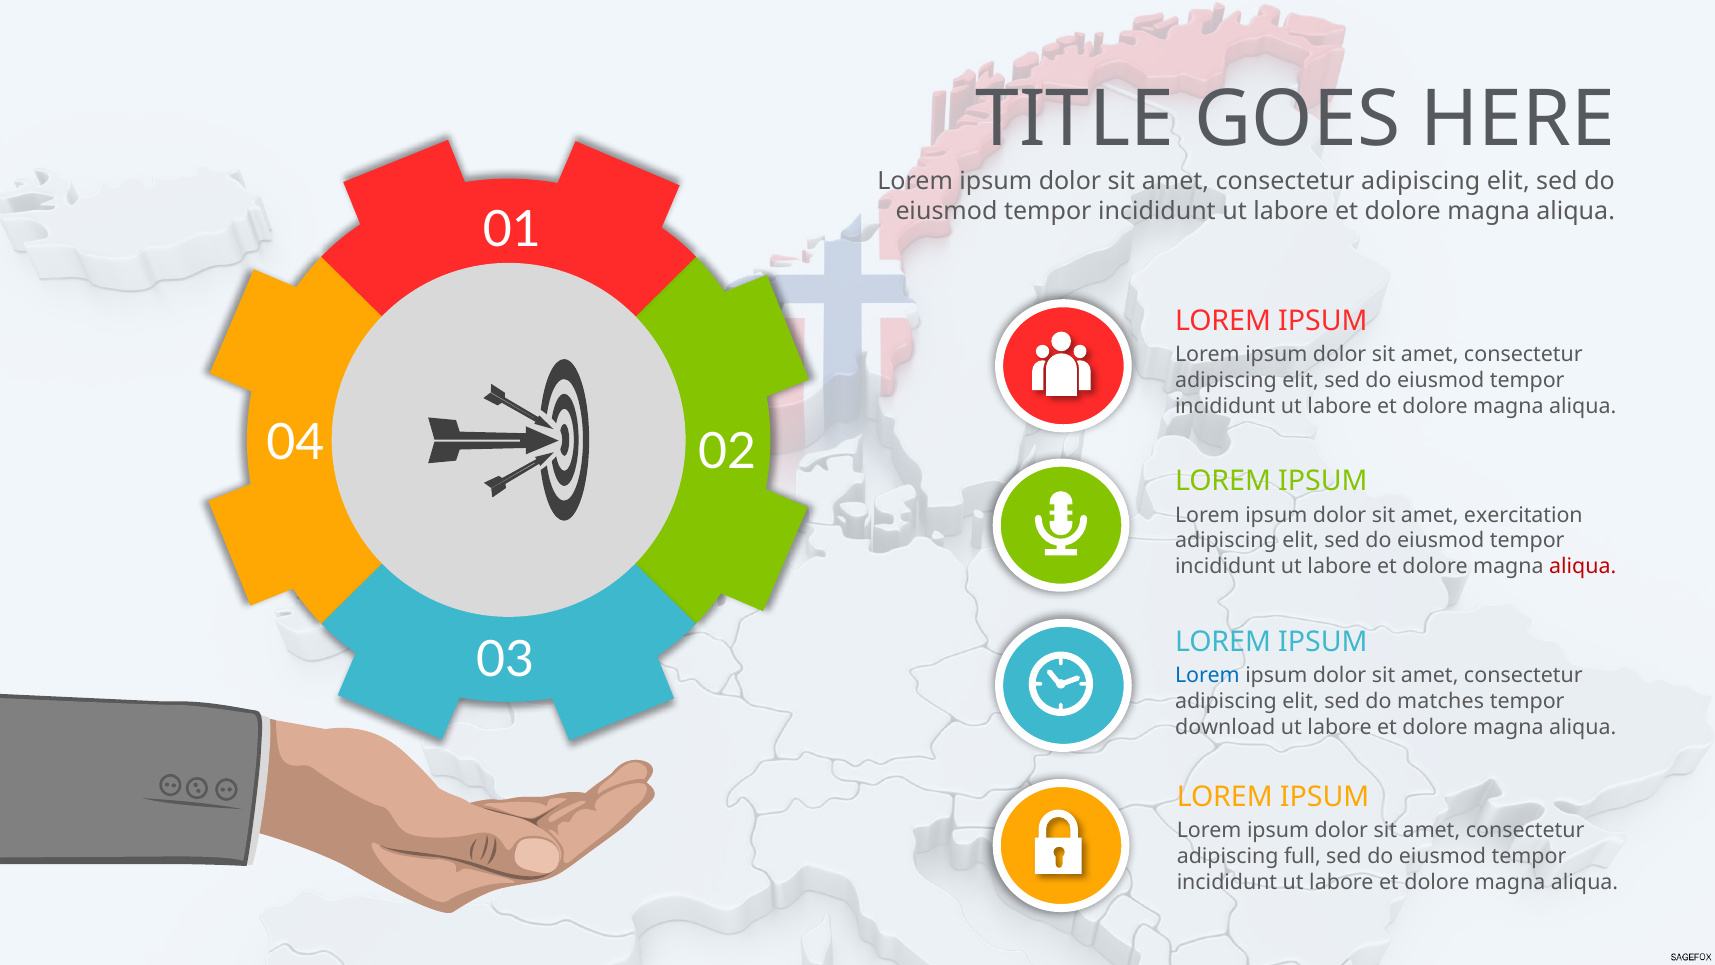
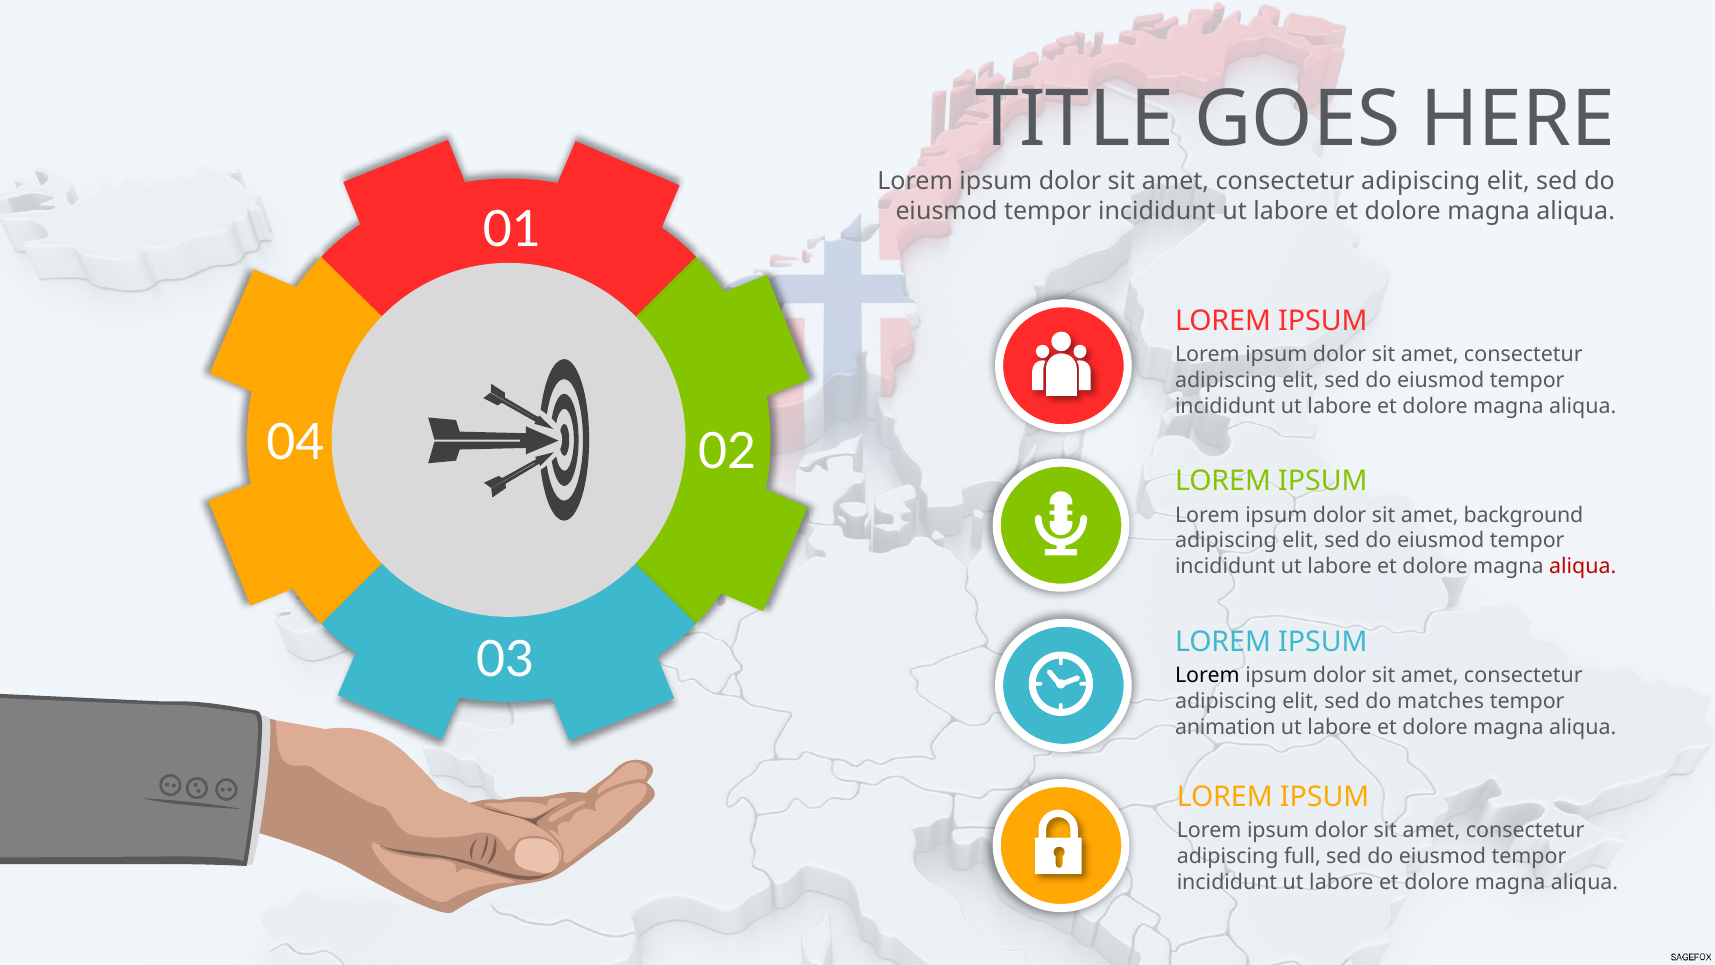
exercitation: exercitation -> background (1523, 515)
Lorem colour: blue -> black (1207, 675)
download: download -> animation (1225, 727)
